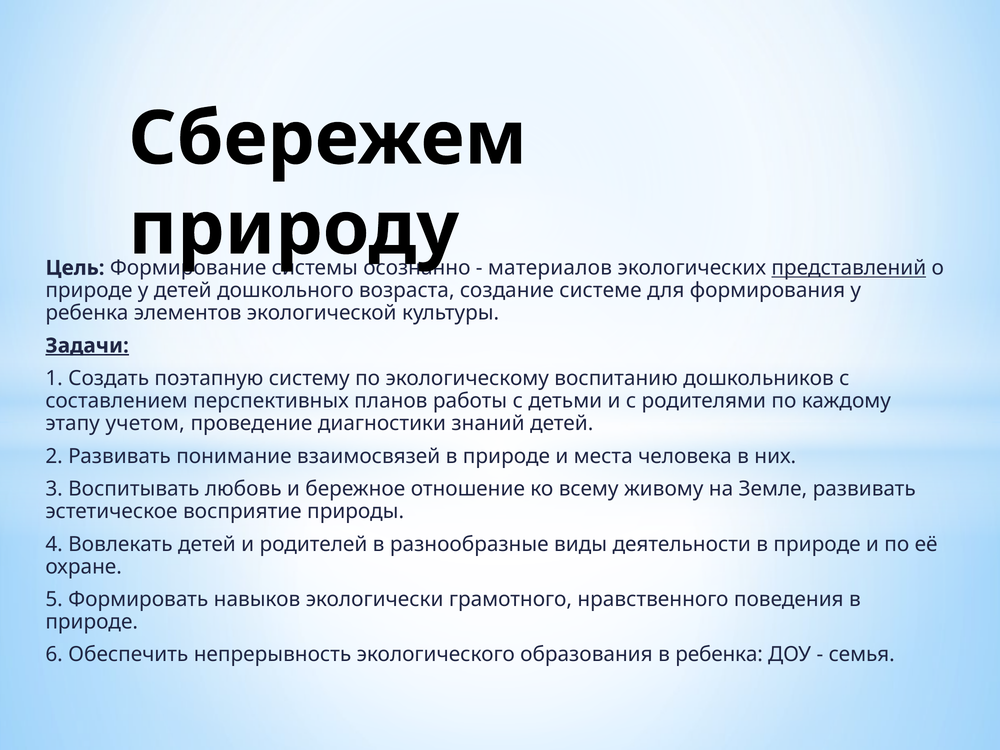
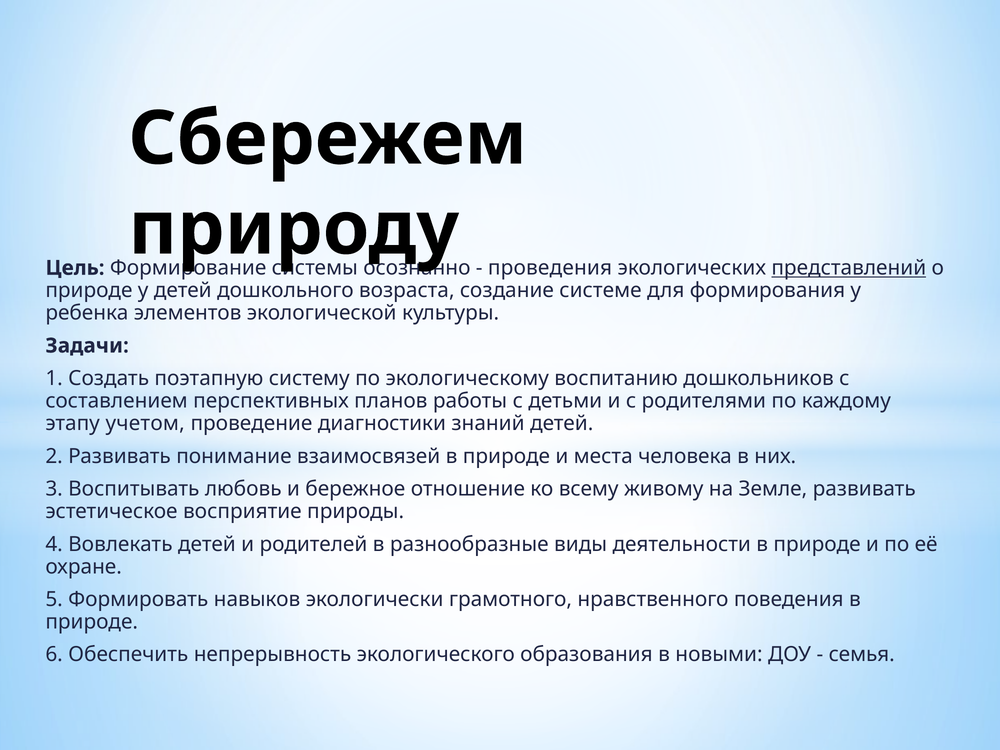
материалов: материалов -> проведения (550, 268)
Задачи underline: present -> none (87, 346)
в ребенка: ребенка -> новыми (719, 655)
